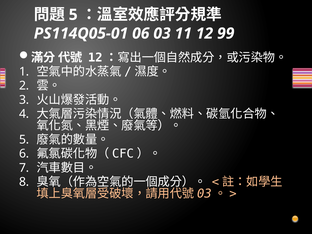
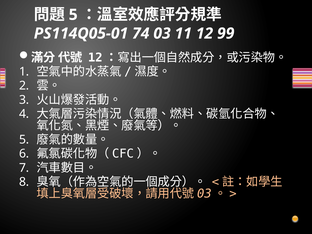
06: 06 -> 74 (141, 33)
